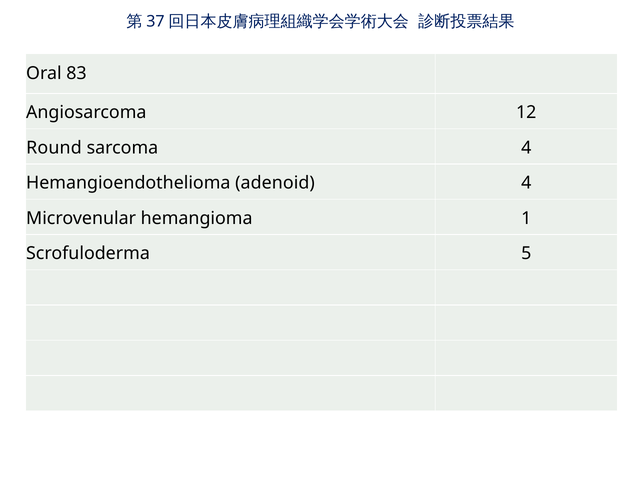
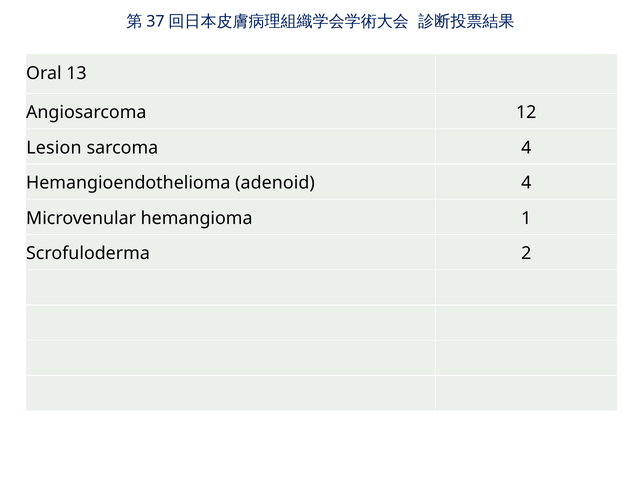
83: 83 -> 13 (76, 73)
Round: Round -> Lesion (54, 148)
5: 5 -> 2 (526, 253)
